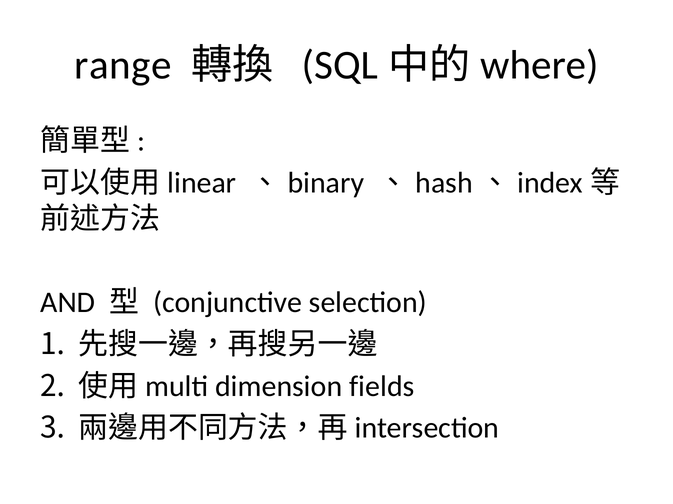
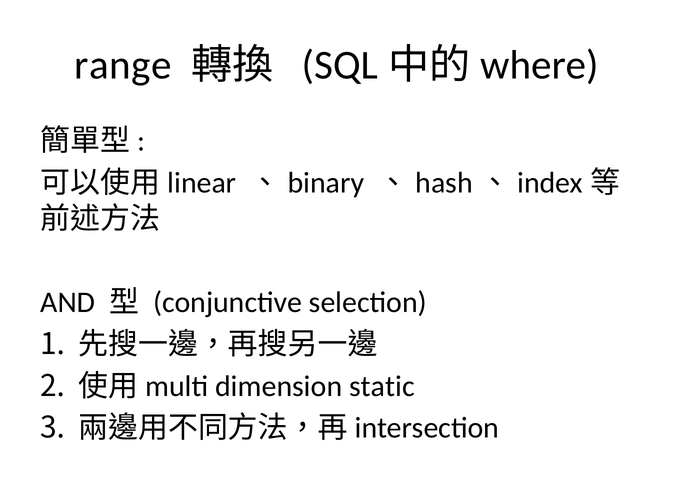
fields: fields -> static (382, 387)
